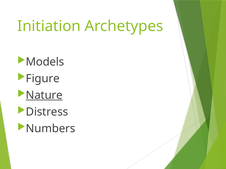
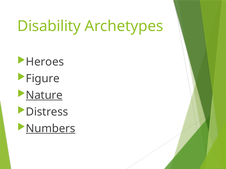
Initiation: Initiation -> Disability (49, 26)
Models: Models -> Heroes (45, 62)
Numbers underline: none -> present (51, 129)
